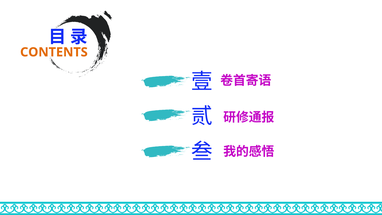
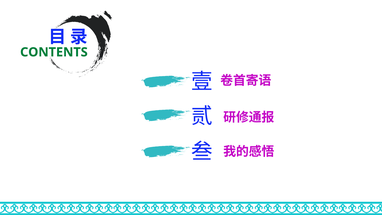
CONTENTS colour: orange -> green (54, 52)
